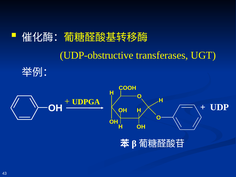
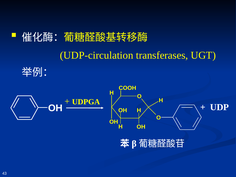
UDP-obstructive: UDP-obstructive -> UDP-circulation (97, 55)
